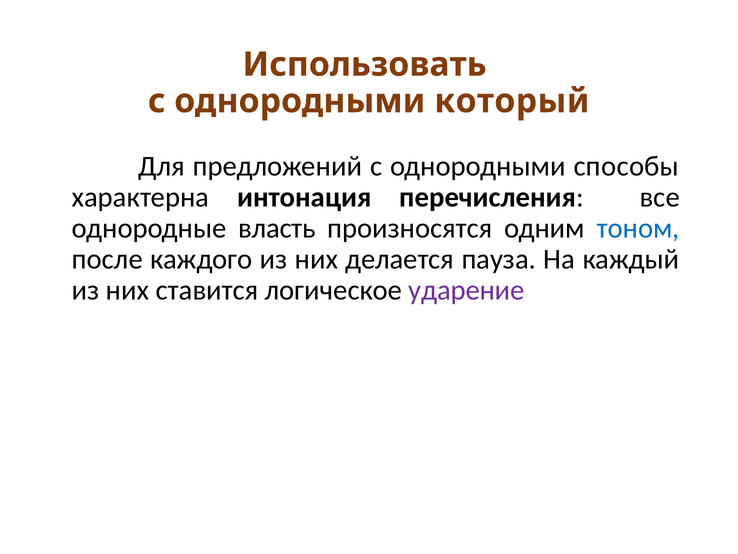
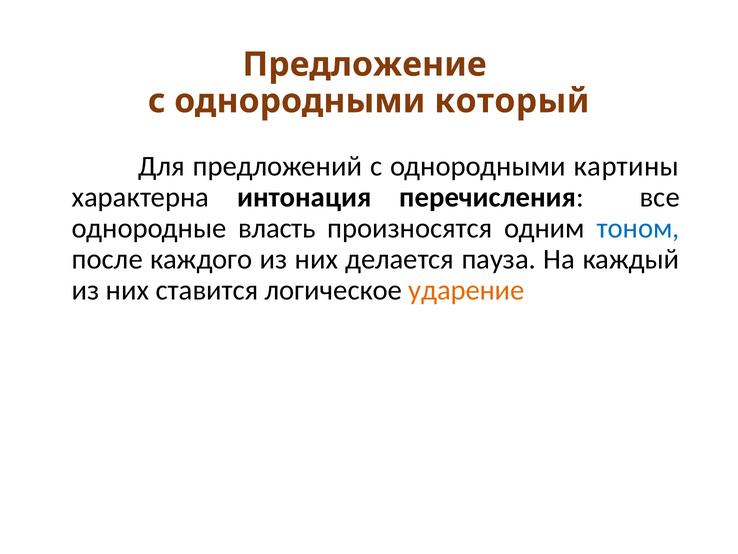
Использовать: Использовать -> Предложение (365, 64)
способы: способы -> картины (626, 166)
ударение colour: purple -> orange (467, 290)
